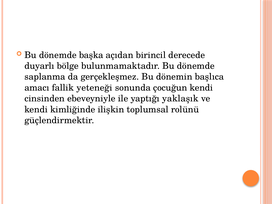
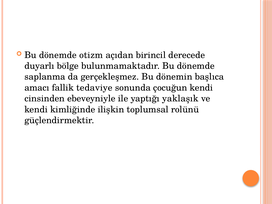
başka: başka -> otizm (91, 55)
yeteneği: yeteneği -> tedaviye (94, 88)
